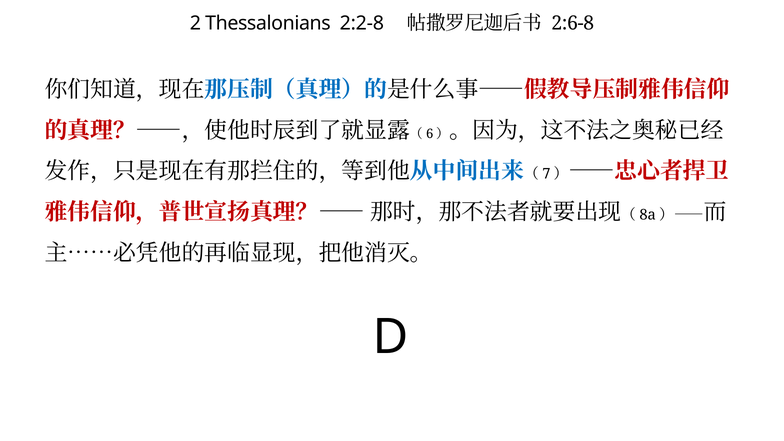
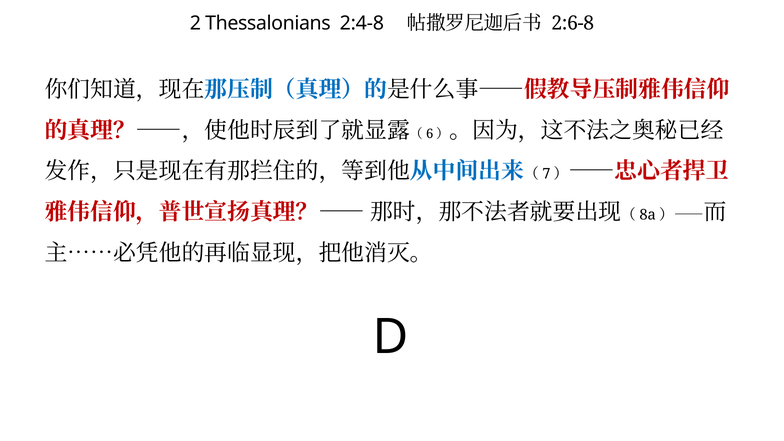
2:2-8: 2:2-8 -> 2:4-8 (362, 23)
